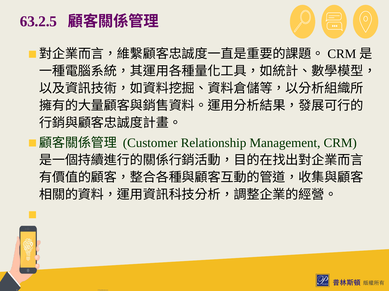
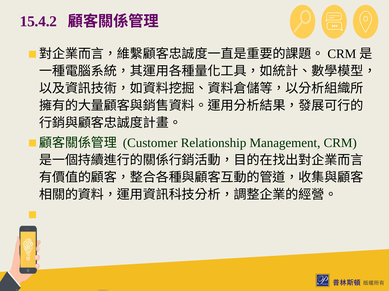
63.2.5: 63.2.5 -> 15.4.2 (38, 21)
